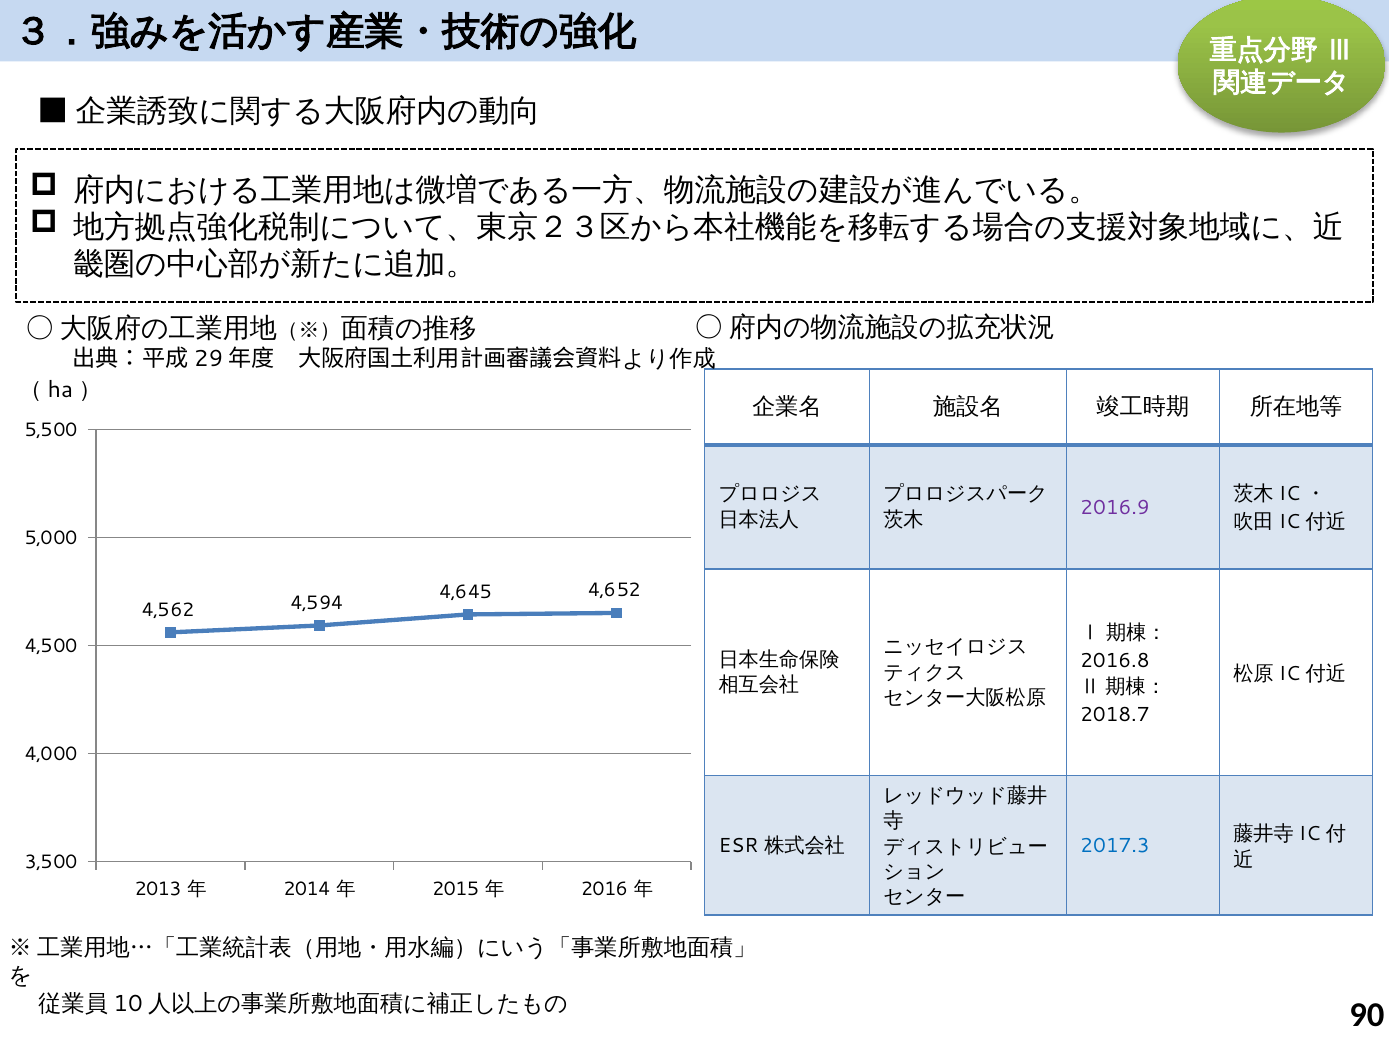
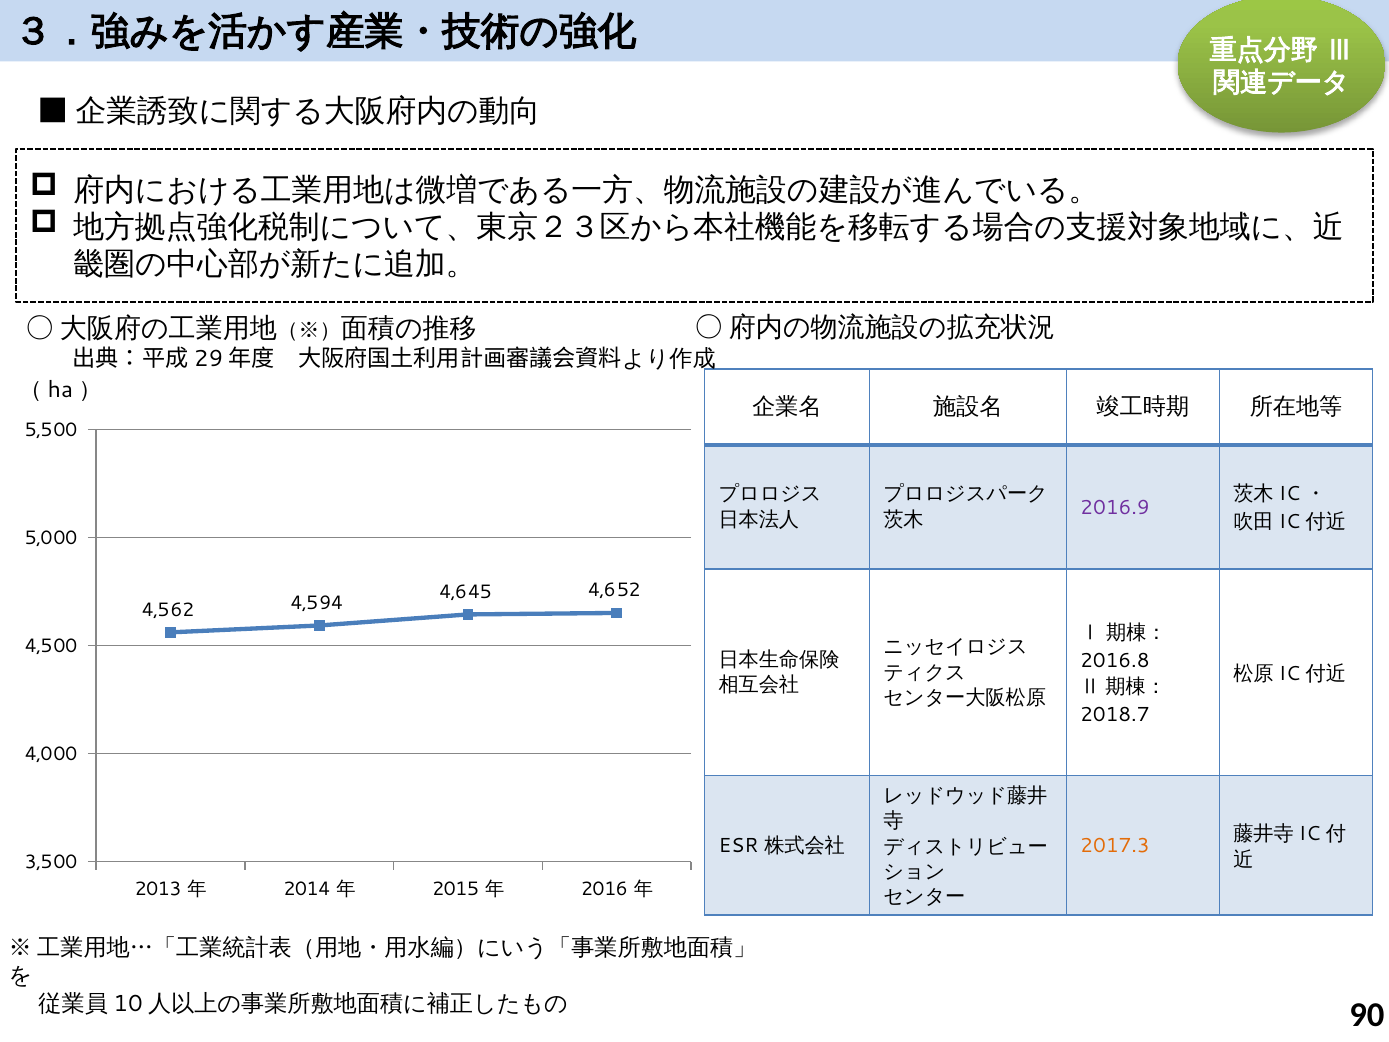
2017.3 colour: blue -> orange (1115, 846)
